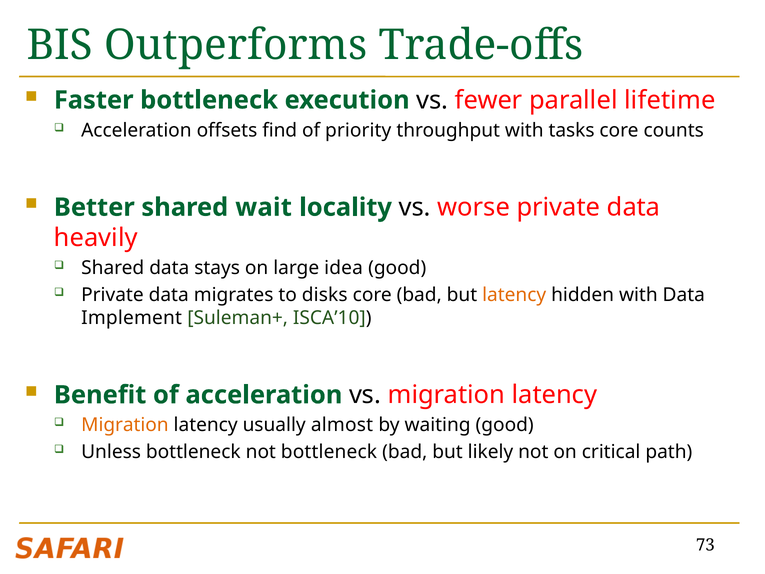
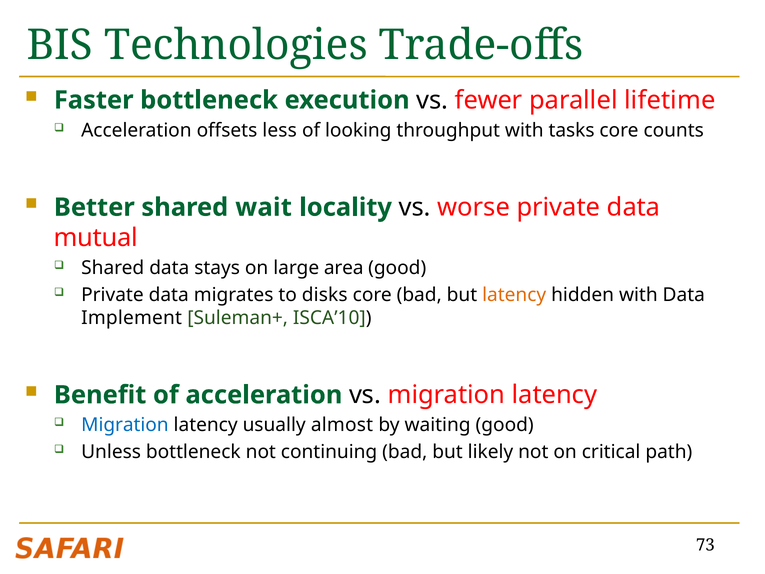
Outperforms: Outperforms -> Technologies (236, 45)
find: find -> less (280, 130)
priority: priority -> looking (358, 130)
heavily: heavily -> mutual (96, 238)
idea: idea -> area (344, 268)
Migration colour: orange -> blue (125, 425)
not bottleneck: bottleneck -> continuing (329, 452)
